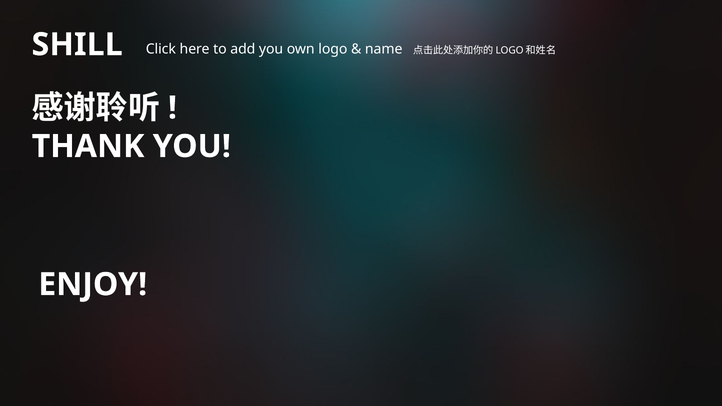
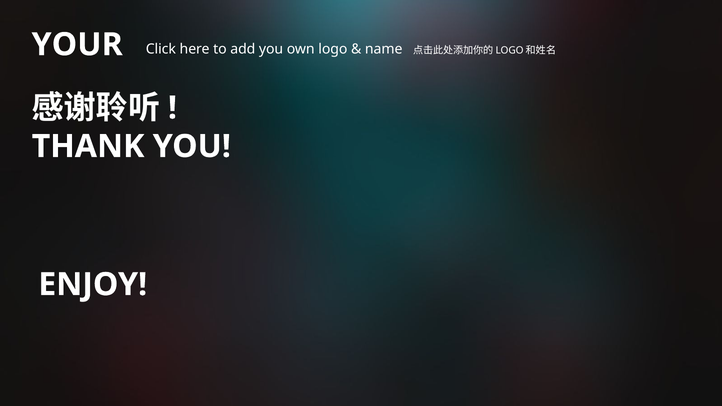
SHILL: SHILL -> YOUR (77, 45)
